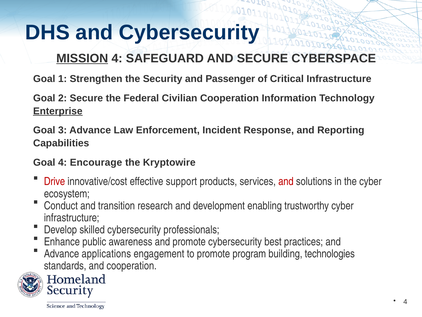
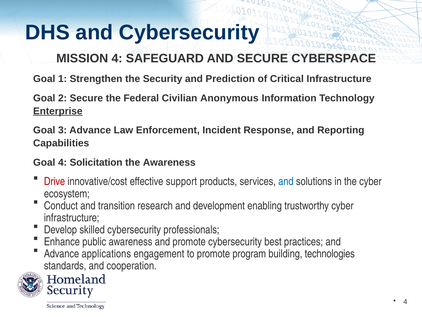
MISSION underline: present -> none (82, 58)
Passenger: Passenger -> Prediction (230, 79)
Civilian Cooperation: Cooperation -> Anonymous (229, 98)
Encourage: Encourage -> Solicitation (96, 162)
the Kryptowire: Kryptowire -> Awareness (169, 162)
and colour: red -> blue (286, 181)
